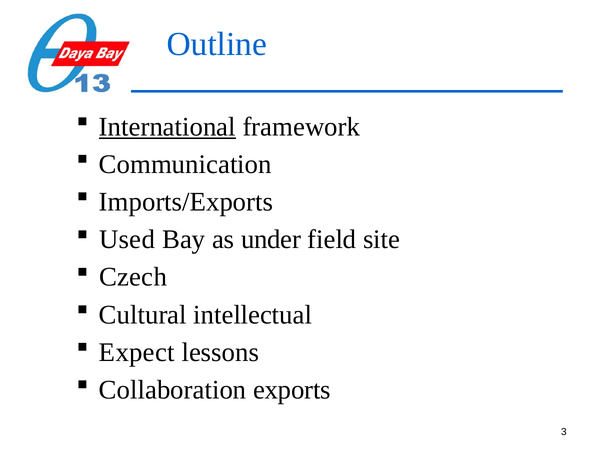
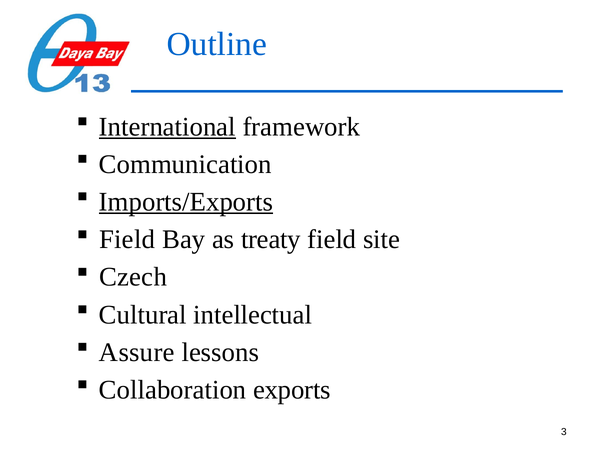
Imports/Exports underline: none -> present (186, 202)
Used: Used -> Field (127, 239)
under: under -> treaty (271, 239)
Expect: Expect -> Assure (137, 352)
